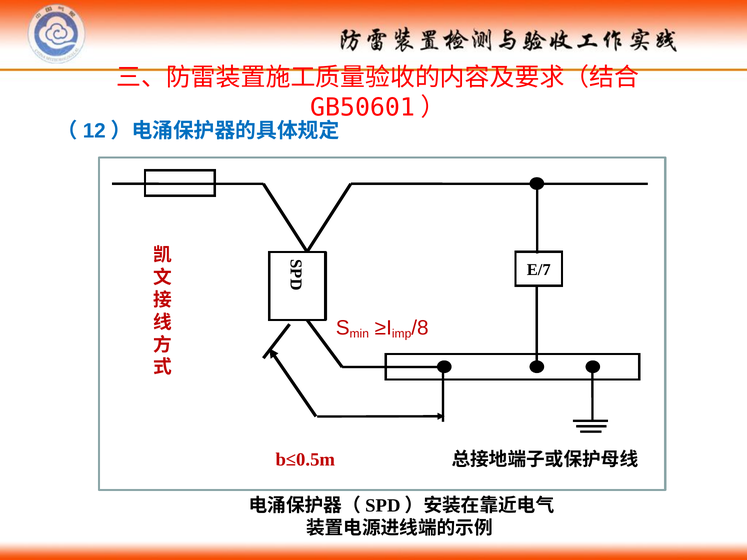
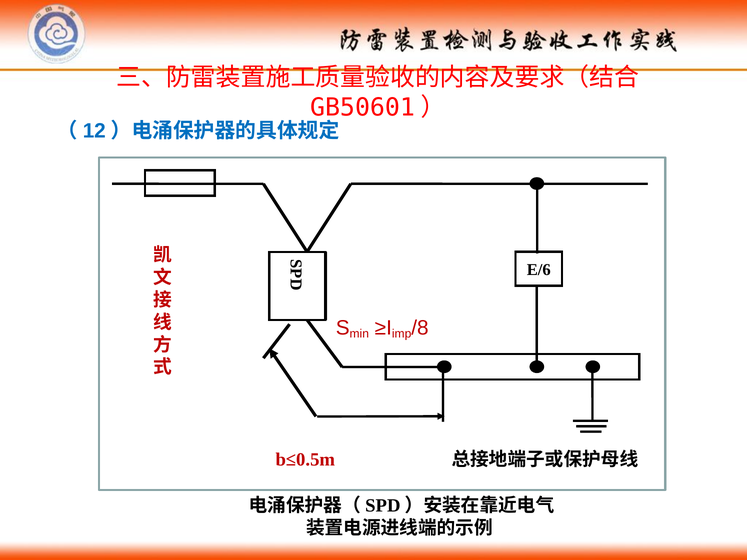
E/7: E/7 -> E/6 (539, 270)
